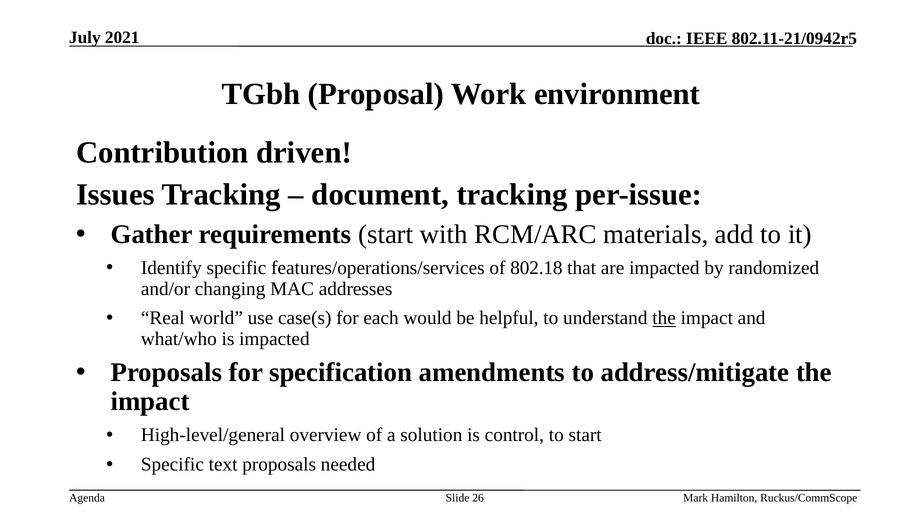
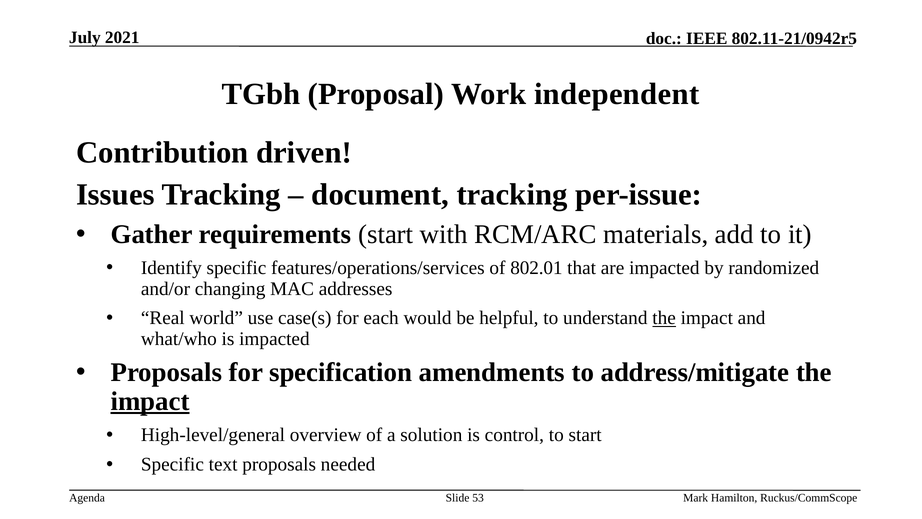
environment: environment -> independent (617, 94)
802.18: 802.18 -> 802.01 (536, 268)
impact underline: none -> present (150, 401)
26: 26 -> 53 (478, 497)
